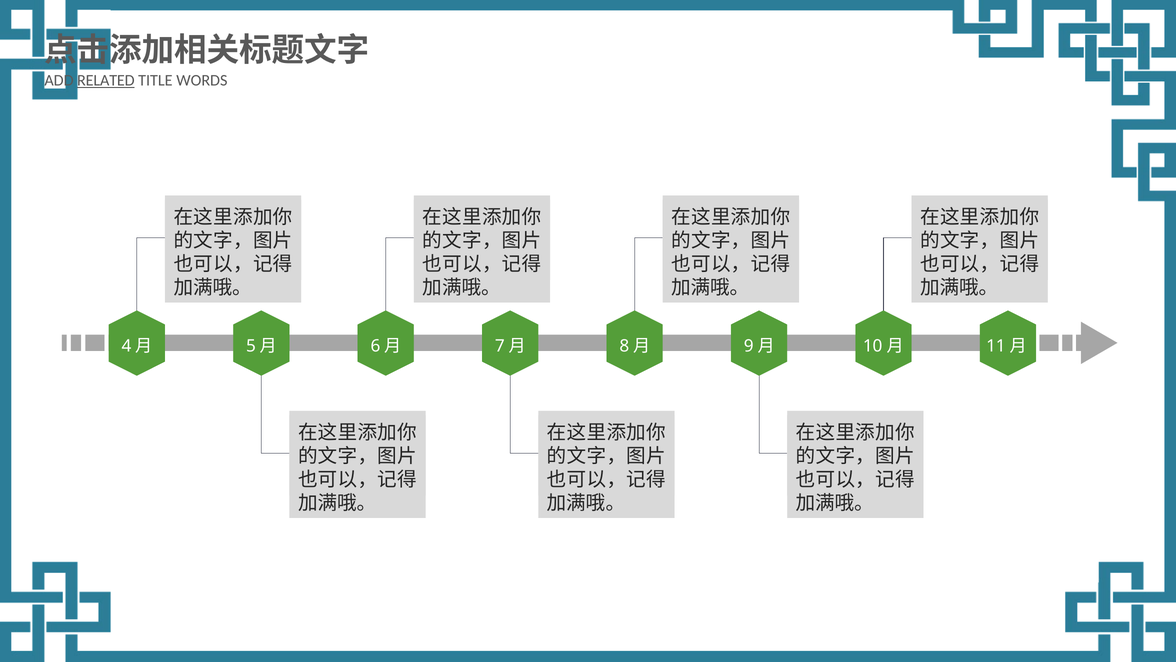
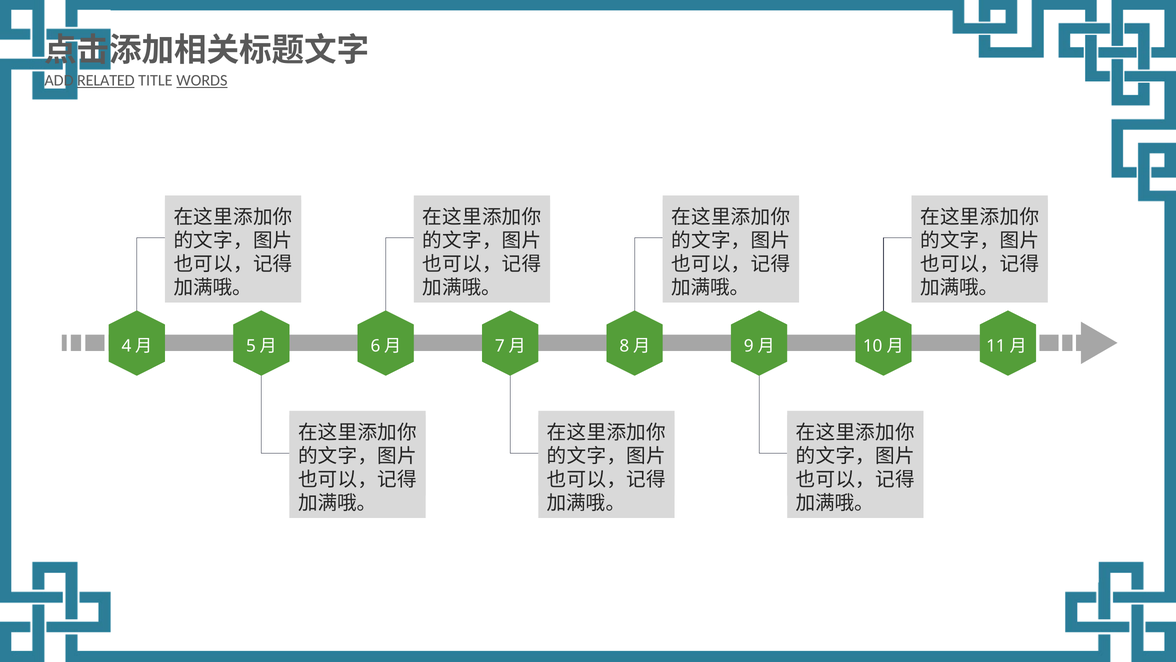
WORDS underline: none -> present (202, 80)
